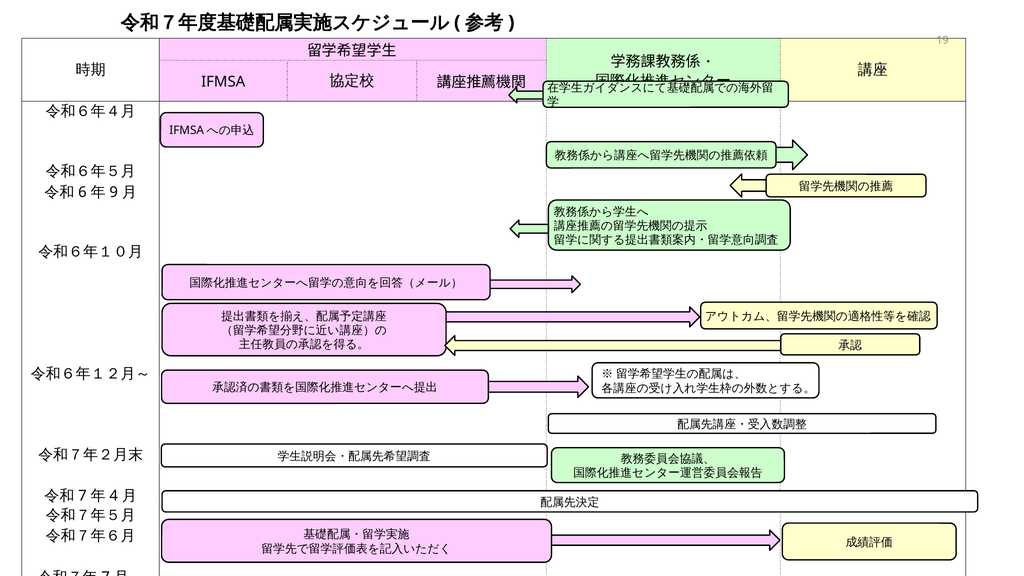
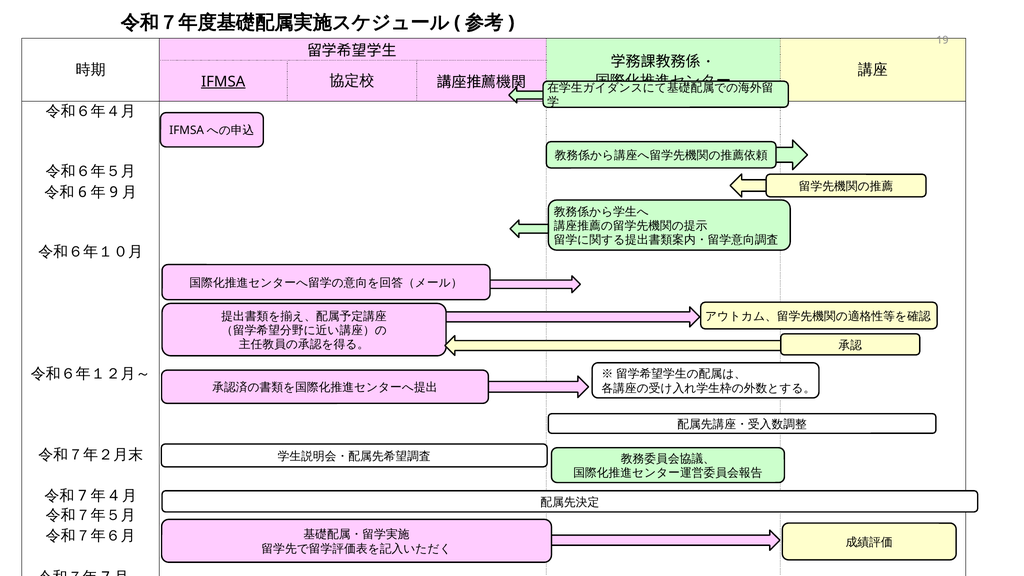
IFMSA underline: none -> present (223, 82)
